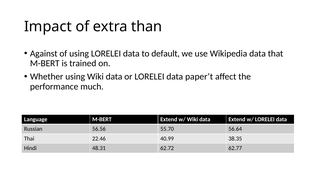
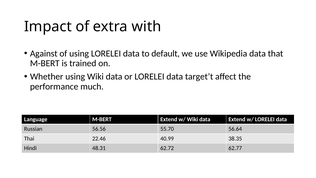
than: than -> with (146, 27)
paper’t: paper’t -> target’t (199, 77)
